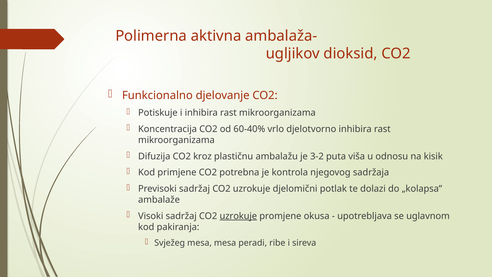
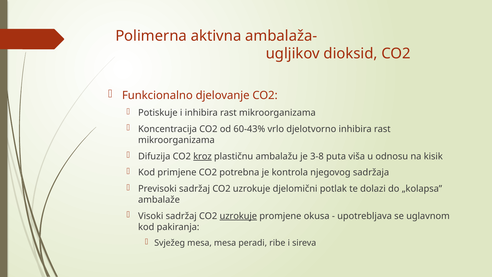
60-40%: 60-40% -> 60-43% (249, 129)
kroz underline: none -> present (202, 156)
3-2: 3-2 -> 3-8 (317, 156)
